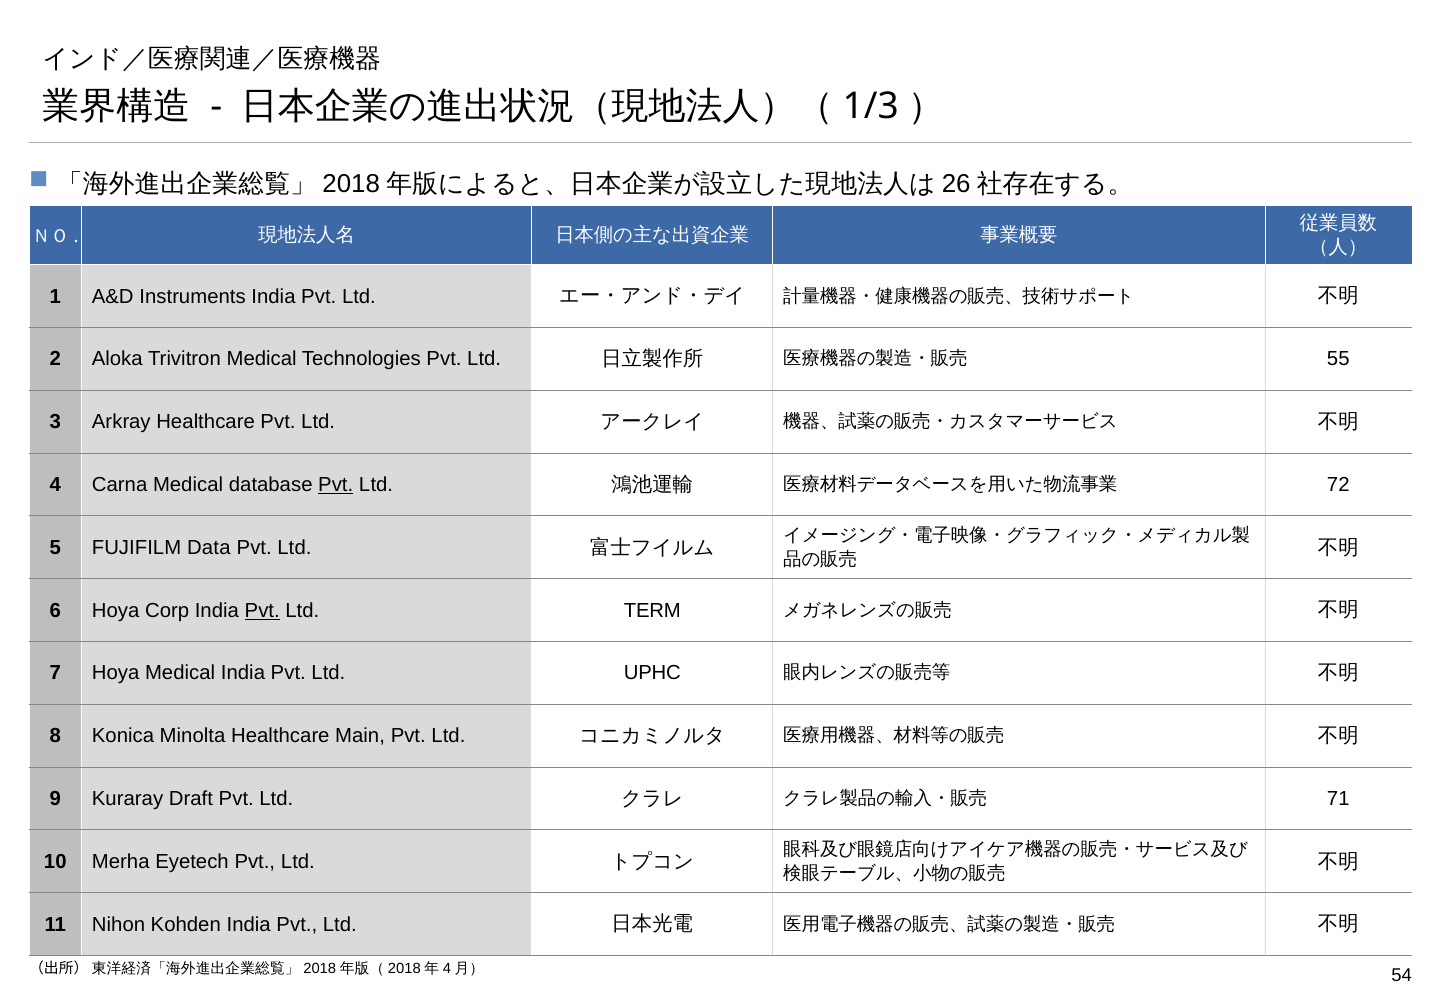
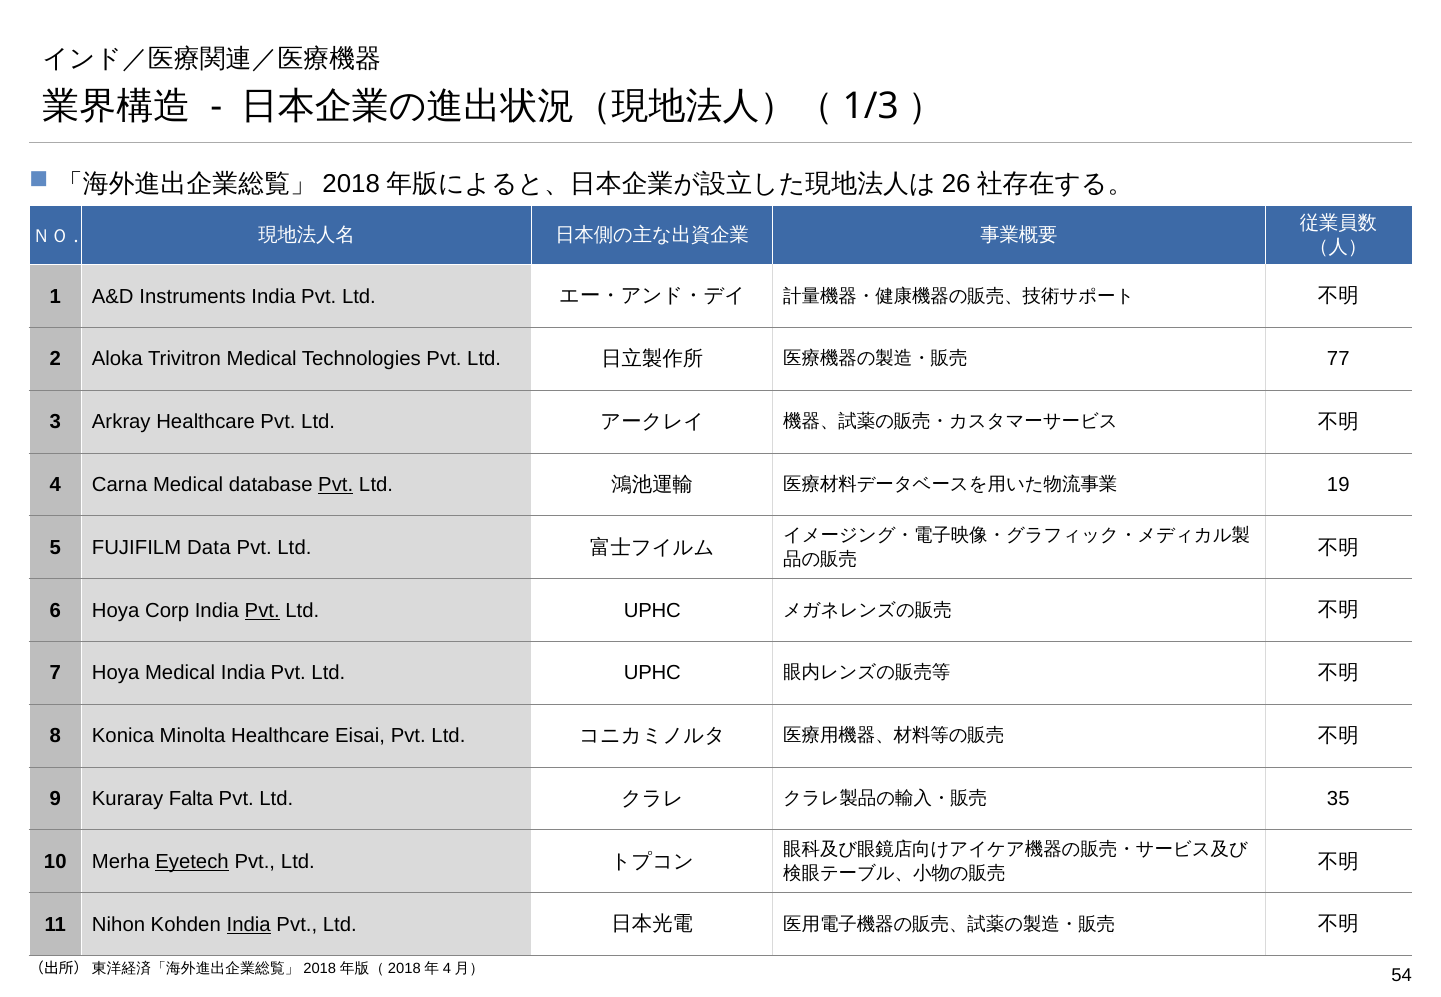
55: 55 -> 77 (1338, 359)
72: 72 -> 19 (1338, 485)
TERM: TERM -> UPHC (652, 611)
Main: Main -> Eisai (360, 736)
Draft: Draft -> Falta (191, 799)
71: 71 -> 35 (1338, 799)
Eyetech underline: none -> present (192, 862)
India underline: none -> present (249, 925)
